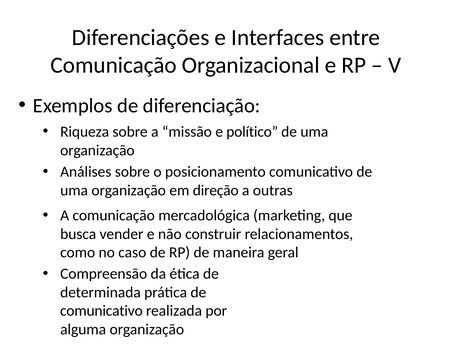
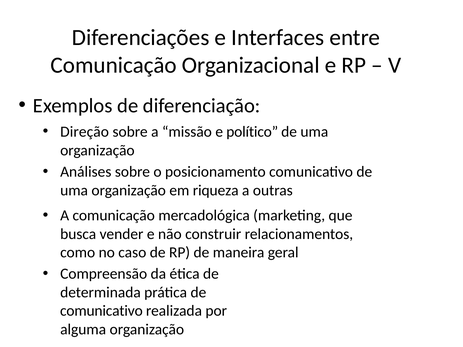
Riqueza: Riqueza -> Direção (85, 132)
direção: direção -> riqueza (216, 190)
